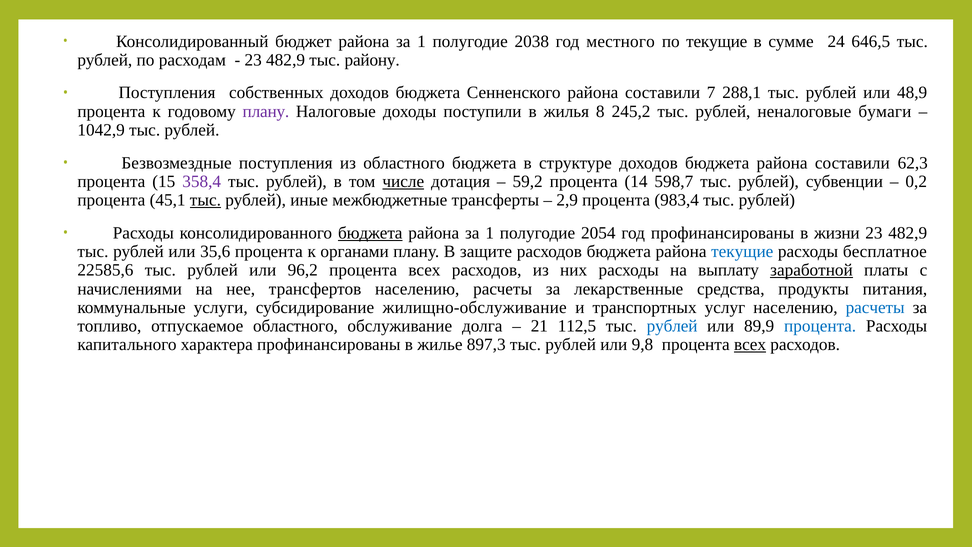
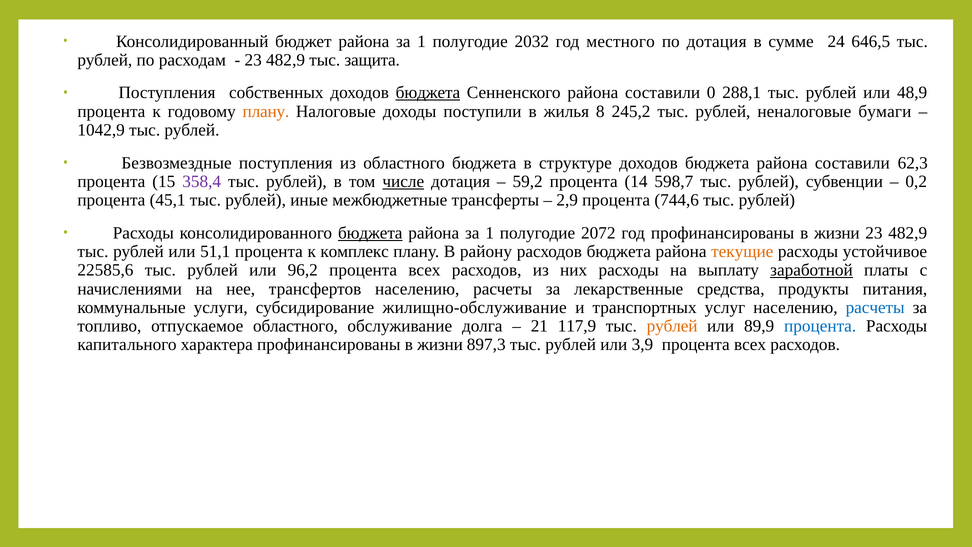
2038: 2038 -> 2032 (532, 41)
по текущие: текущие -> дотация (717, 41)
району: району -> защита (372, 60)
бюджета underline: none -> present (428, 93)
7: 7 -> 0 (711, 93)
плану colour: purple -> orange (266, 111)
тыс underline: present -> none (205, 200)
983,4: 983,4 -> 744,6 (677, 200)
2054: 2054 -> 2072 (598, 233)
35,6: 35,6 -> 51,1 (215, 252)
органами: органами -> комплекс (355, 252)
защите: защите -> району (486, 252)
текущие colour: blue -> orange (742, 252)
бесплатное: бесплатное -> устойчивое (885, 252)
112,5: 112,5 -> 117,9 (577, 326)
рублей colour: blue -> orange (672, 326)
характера профинансированы в жилье: жилье -> жизни (440, 345)
9,8: 9,8 -> 3,9 (642, 345)
всех underline: present -> none (750, 345)
